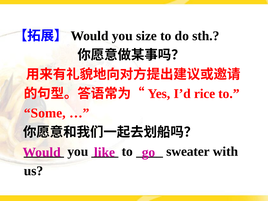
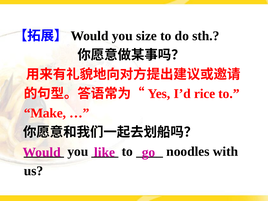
Some: Some -> Make (45, 113)
sweater: sweater -> noodles (188, 152)
